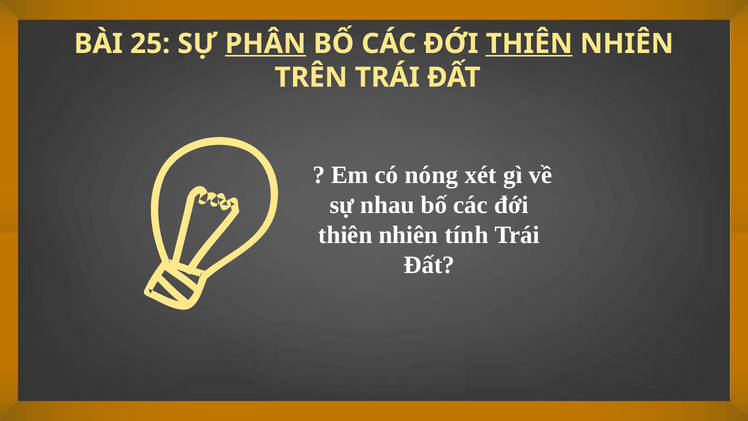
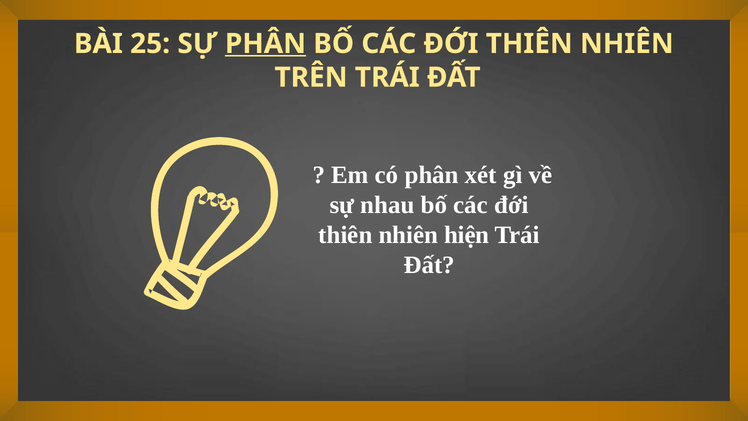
THIÊN underline: present -> none (529, 44)
có nóng: nóng -> phân (432, 175)
tính: tính -> hiện (467, 235)
